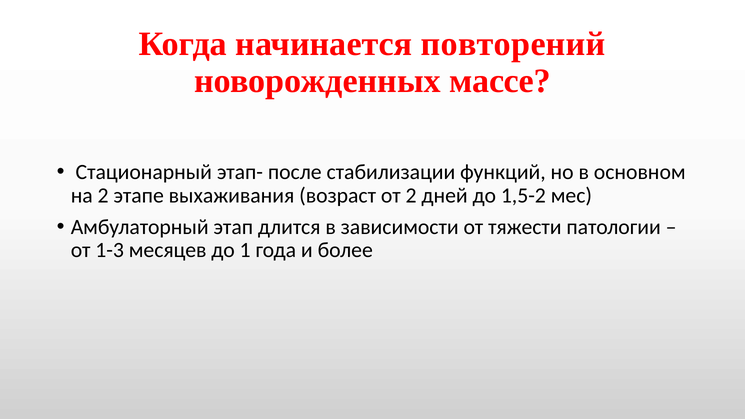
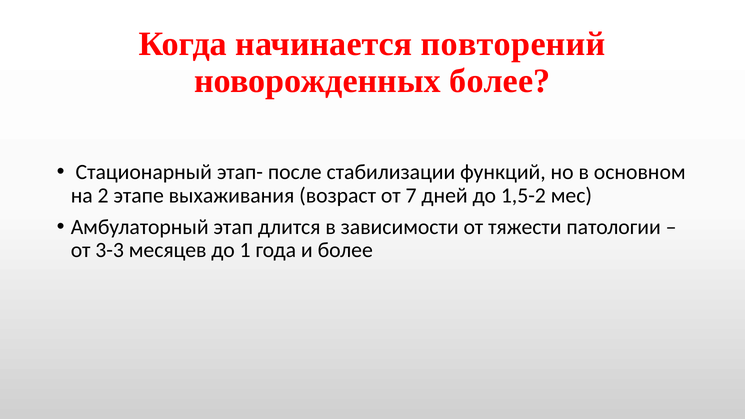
новорожденных массе: массе -> более (500, 81)
от 2: 2 -> 7 (411, 196)
1-3: 1-3 -> 3-3 (110, 250)
